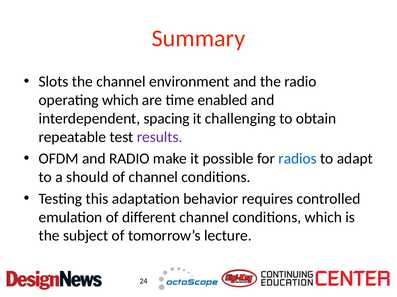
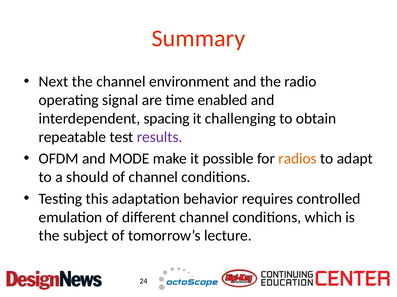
Slots: Slots -> Next (53, 82)
operating which: which -> signal (120, 100)
and RADIO: RADIO -> MODE (129, 159)
radios colour: blue -> orange (298, 159)
